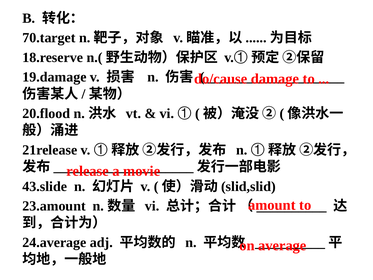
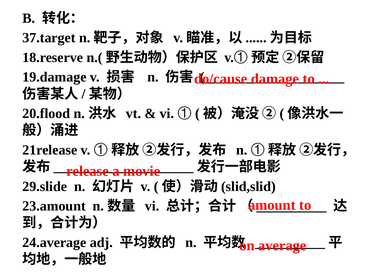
70.target: 70.target -> 37.target (49, 38)
43.slide: 43.slide -> 29.slide (45, 186)
